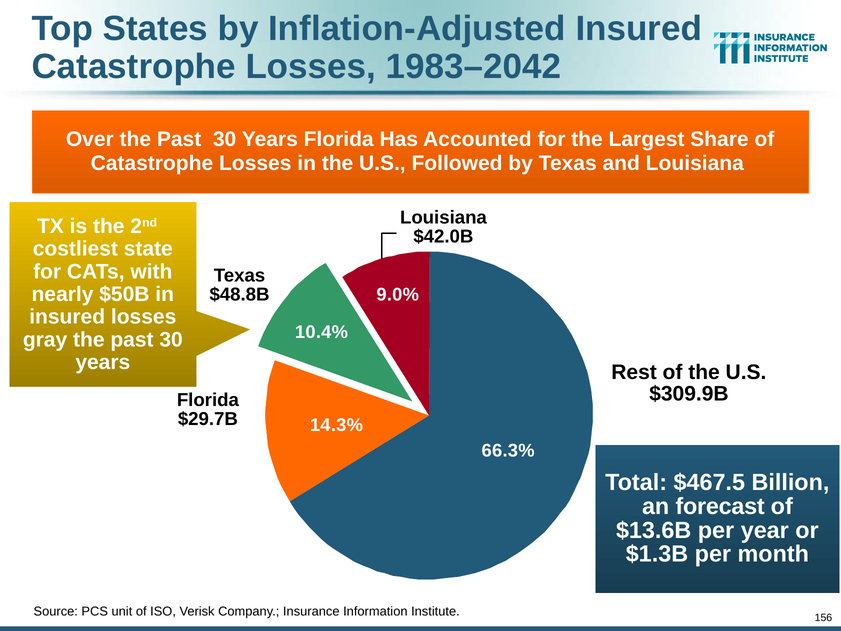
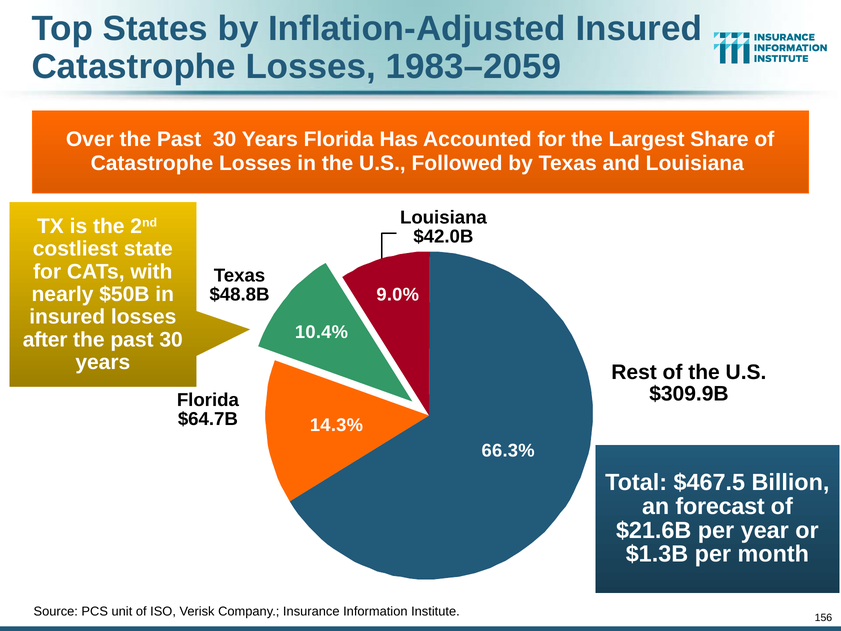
1983–2042: 1983–2042 -> 1983–2059 (473, 67)
gray: gray -> after (45, 340)
$29.7B: $29.7B -> $64.7B (208, 419)
$13.6B: $13.6B -> $21.6B (654, 530)
